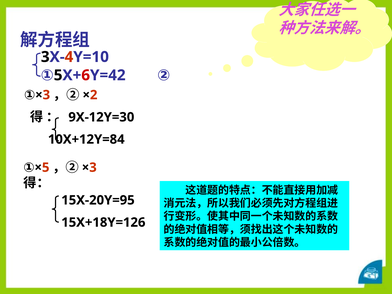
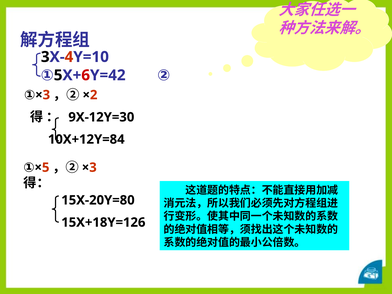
15X-20Y=95: 15X-20Y=95 -> 15X-20Y=80 (98, 200)
